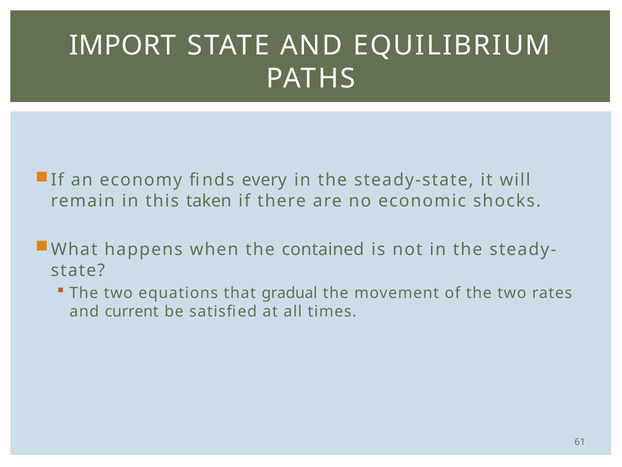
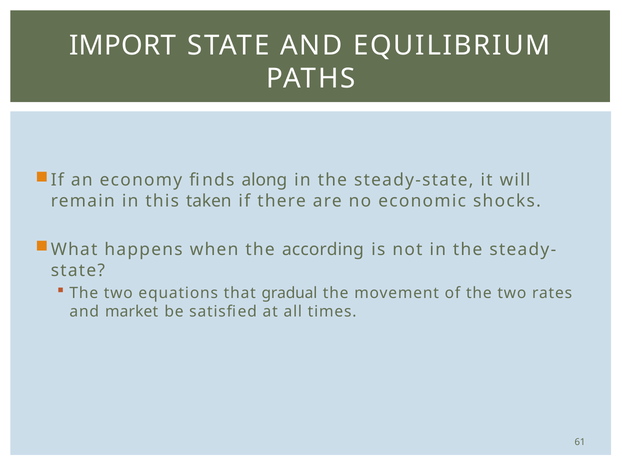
every: every -> along (264, 180)
contained: contained -> according (323, 249)
current: current -> market (132, 311)
